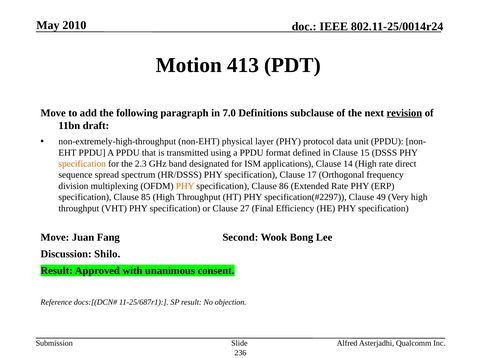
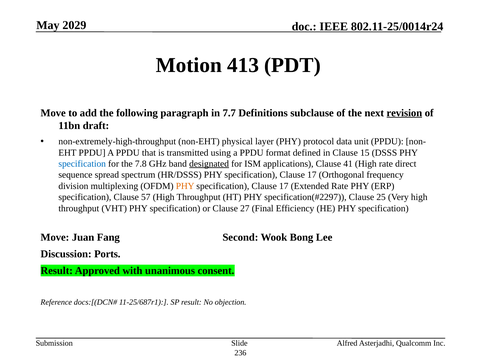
2010: 2010 -> 2029 (74, 25)
7.0: 7.0 -> 7.7 (229, 113)
specification colour: orange -> blue (82, 164)
2.3: 2.3 -> 7.8 (141, 164)
designated underline: none -> present (209, 164)
14: 14 -> 41 (348, 164)
86: 86 -> 17 (284, 186)
85: 85 -> 57 (146, 197)
49: 49 -> 25 (381, 197)
Shilo: Shilo -> Ports (107, 254)
